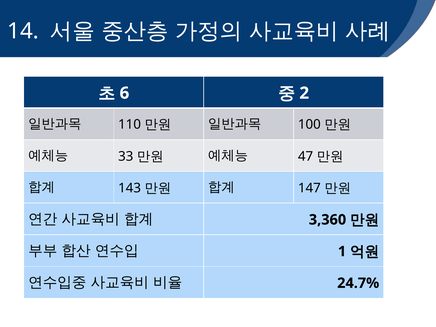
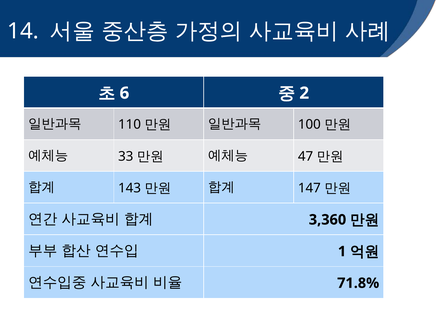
24.7%: 24.7% -> 71.8% (358, 283)
